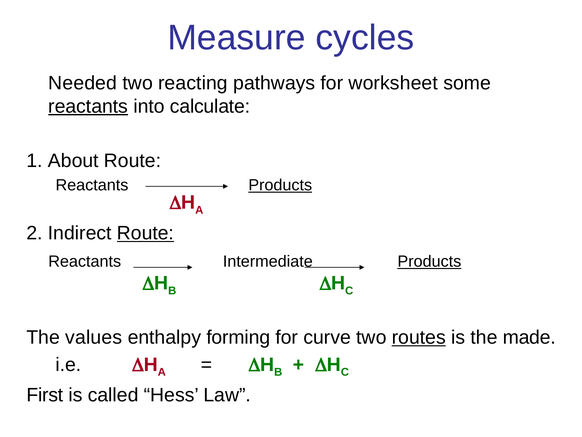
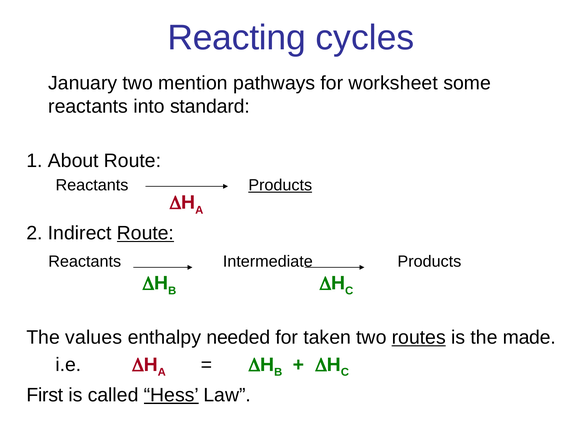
Measure: Measure -> Reacting (237, 38)
Needed: Needed -> January (83, 83)
reacting: reacting -> mention (193, 83)
reactants underline: present -> none (88, 106)
calculate: calculate -> standard (210, 106)
Products underline: present -> none (429, 261)
forming: forming -> needed (238, 337)
curve: curve -> taken (327, 337)
Hess underline: none -> present (171, 395)
